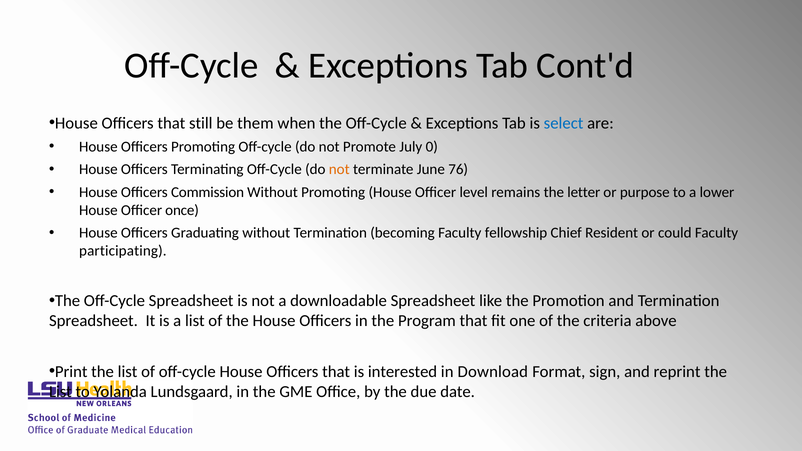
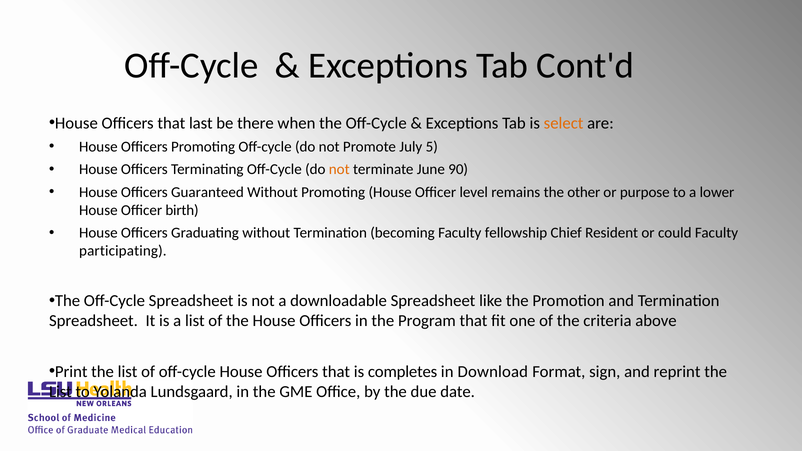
still: still -> last (201, 123)
them: them -> there (256, 123)
select colour: blue -> orange (564, 123)
0: 0 -> 5 (432, 147)
76: 76 -> 90 (458, 169)
Commission: Commission -> Guaranteed (207, 192)
letter: letter -> other (584, 192)
once: once -> birth (182, 210)
interested: interested -> completes (403, 372)
